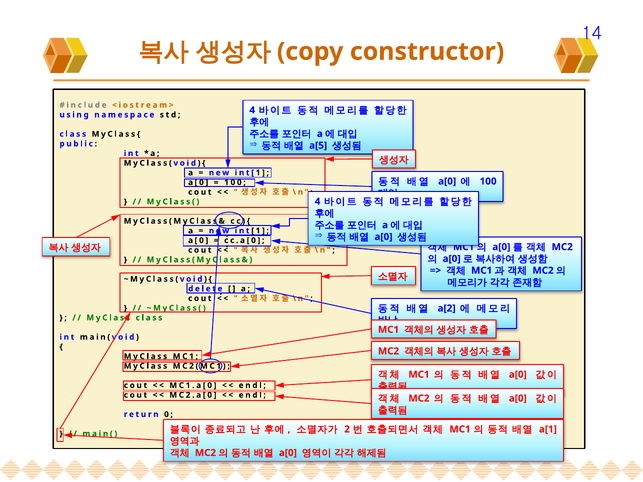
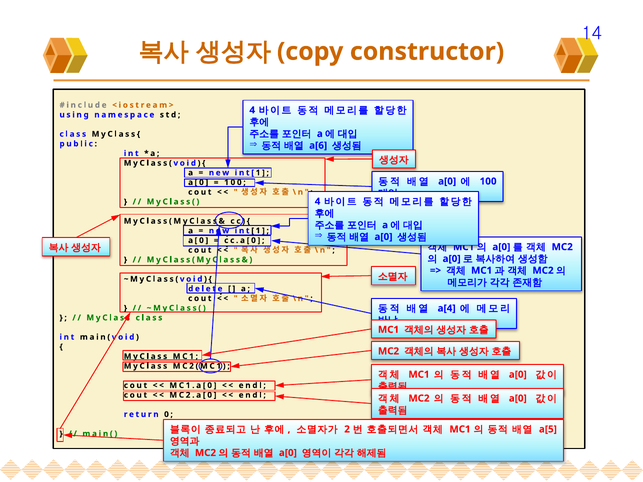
a[5: a[5 -> a[6 (318, 146)
a[2: a[2 -> a[4 (447, 308)
a[1: a[1 -> a[5 (548, 429)
